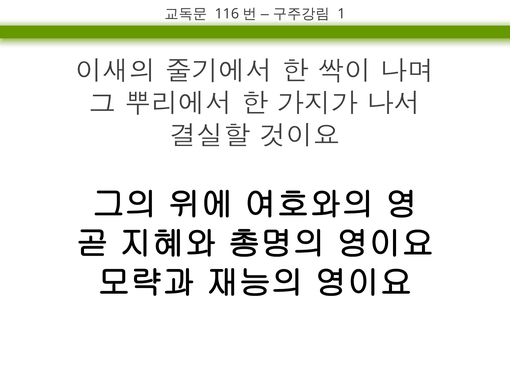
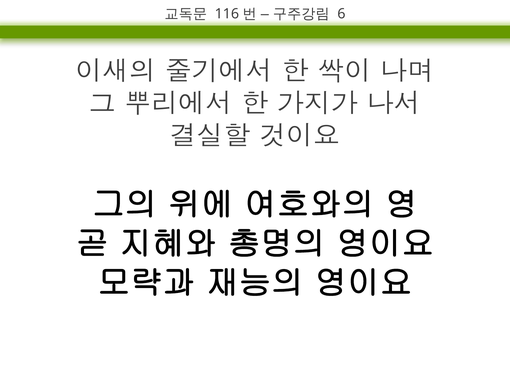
1: 1 -> 6 (341, 14)
